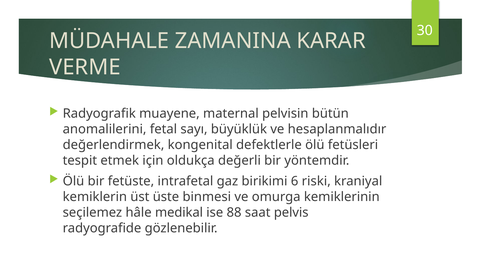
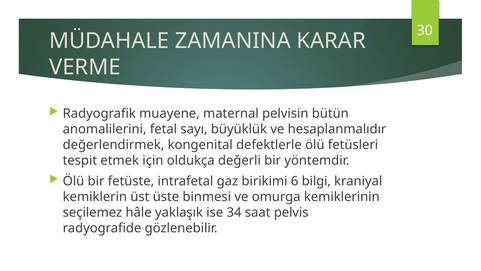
riski: riski -> bilgi (316, 181)
medikal: medikal -> yaklaşık (179, 212)
88: 88 -> 34 (234, 212)
